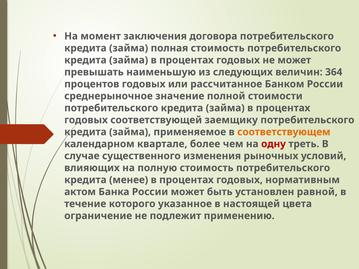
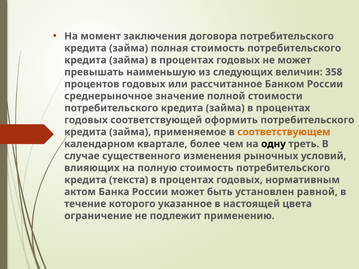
364: 364 -> 358 (334, 72)
заемщику: заемщику -> оформить (231, 120)
одну colour: red -> black (273, 144)
менее: менее -> текста (129, 180)
